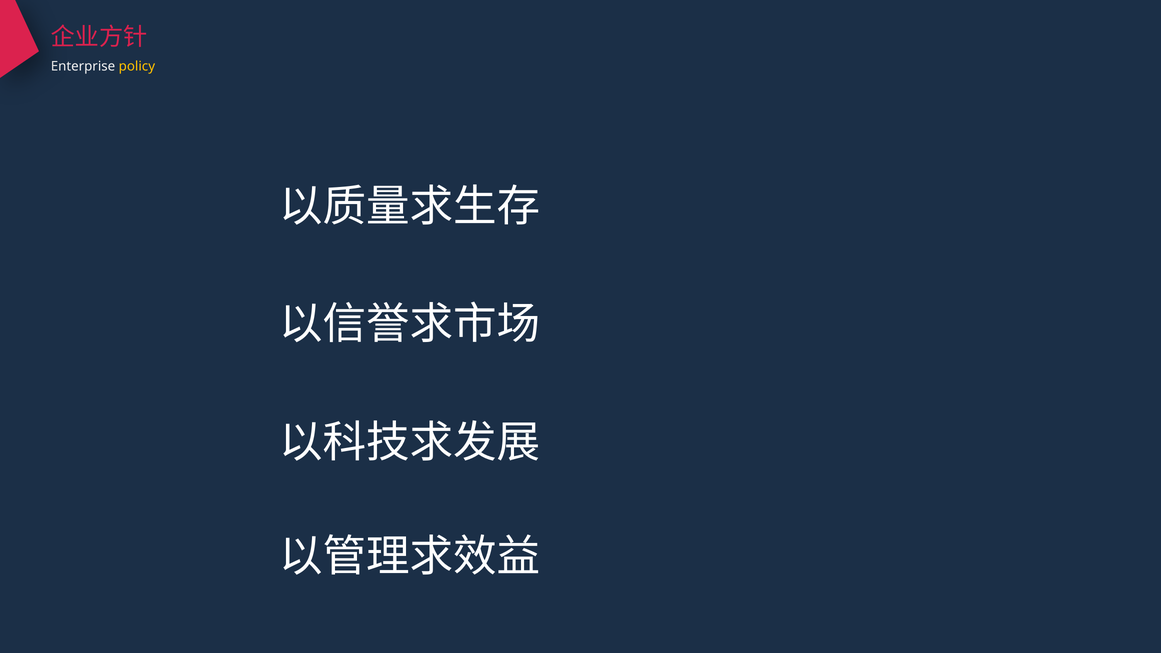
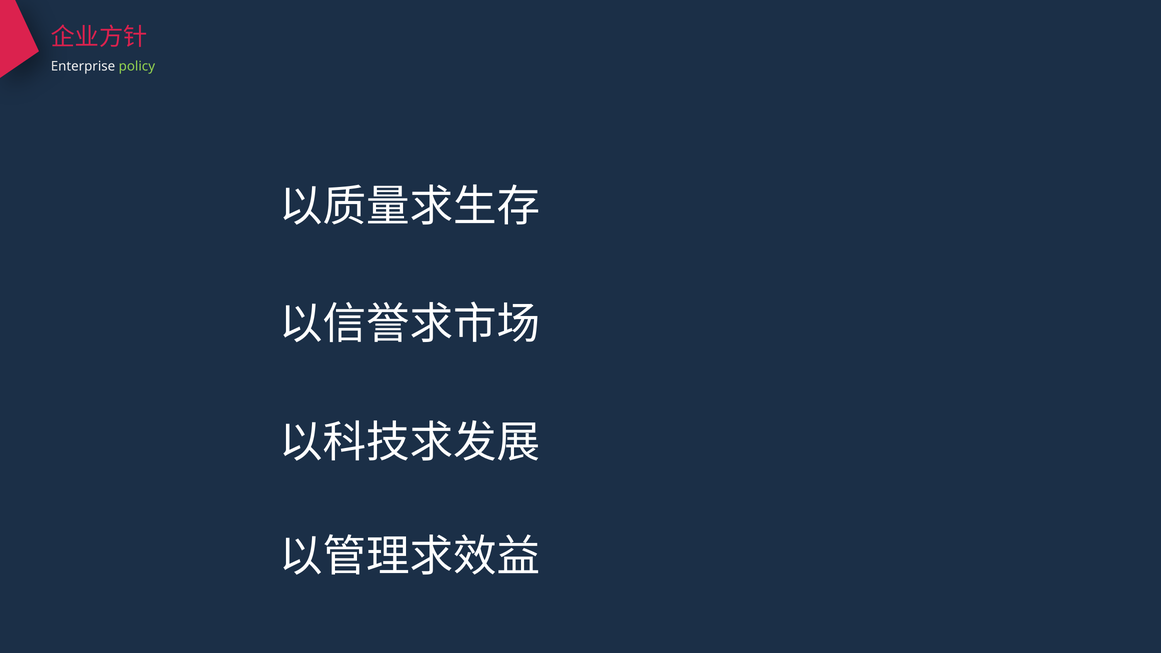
policy colour: yellow -> light green (137, 66)
